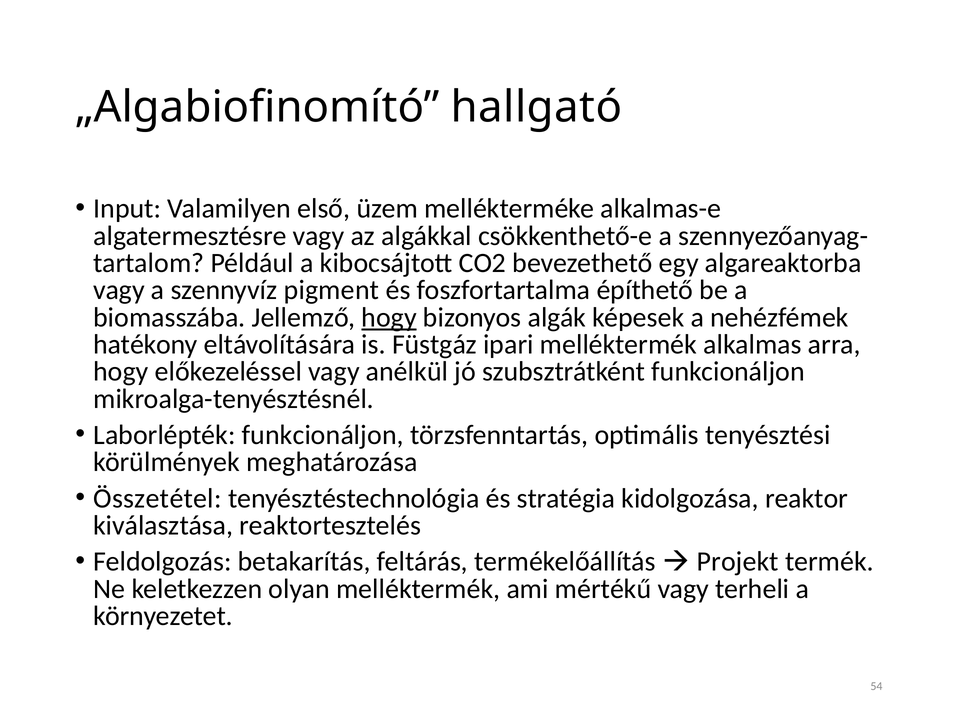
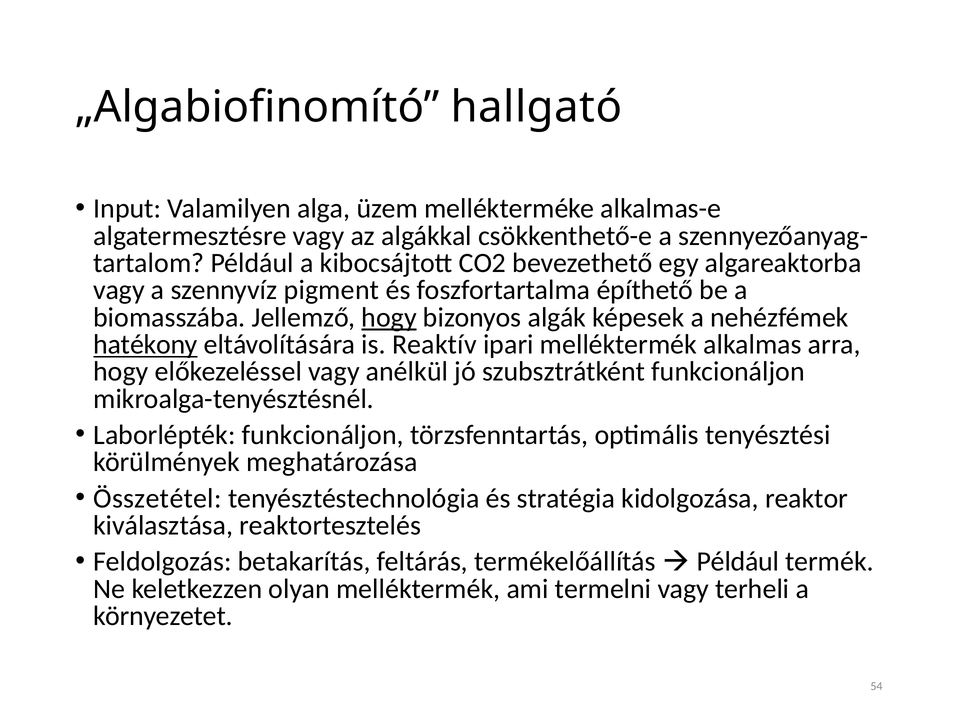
első: első -> alga (324, 209)
hatékony underline: none -> present (145, 344)
Füstgáz: Füstgáz -> Reaktív (434, 344)
Projekt: Projekt -> Például (738, 561)
mértékű: mértékű -> termelni (603, 589)
